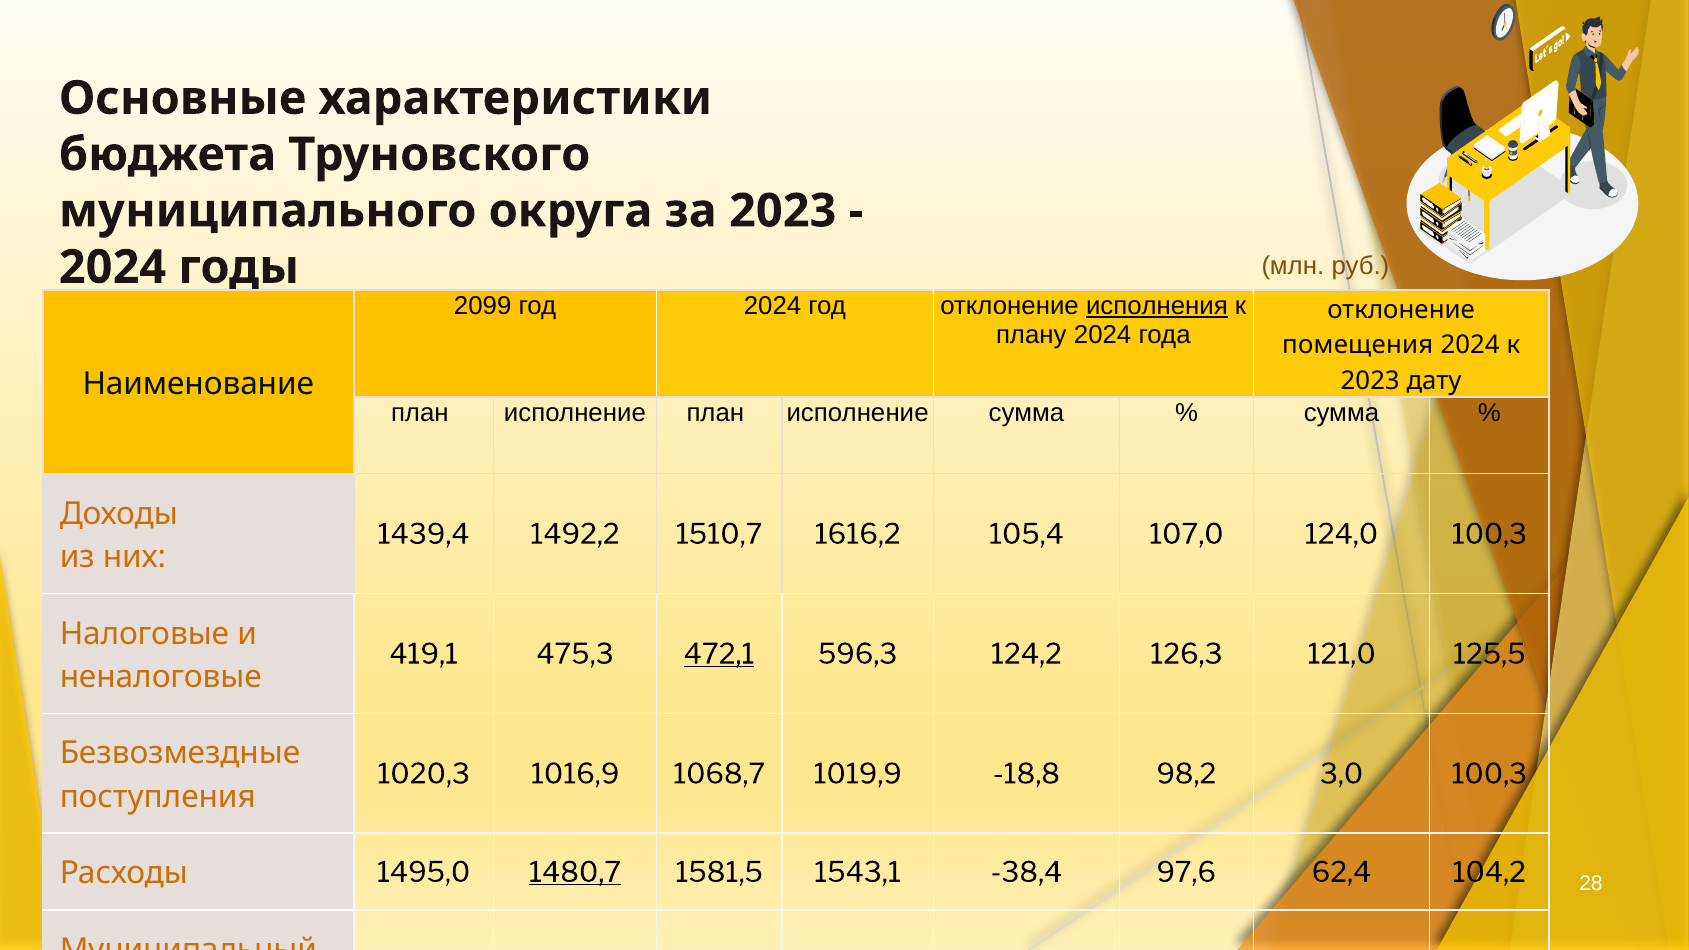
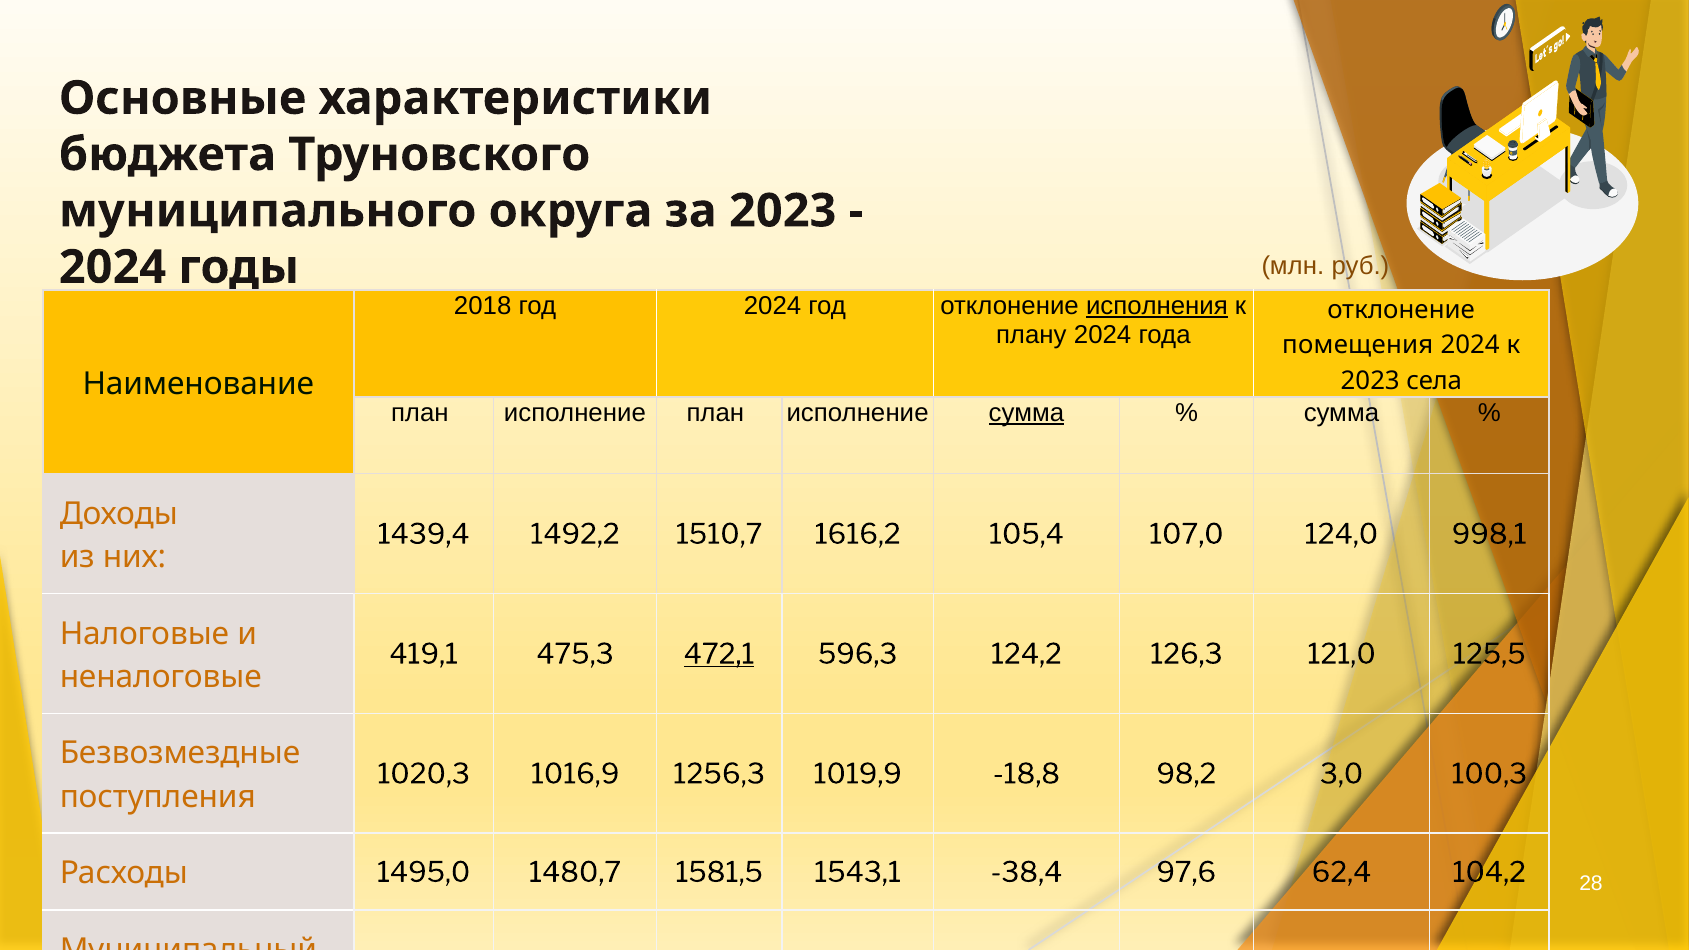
2099: 2099 -> 2018 (483, 306)
дату: дату -> села (1434, 381)
сумма underline: none -> present (1026, 413)
124,0 100,3: 100,3 -> 998,1 (1489, 534)
1068,7: 1068,7 -> 1256,3 (719, 774)
1480,7 underline: present -> none (575, 873)
